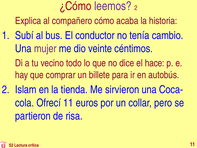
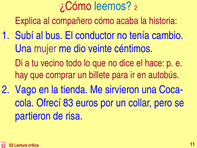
leemos colour: purple -> blue (113, 6)
Islam: Islam -> Vago (26, 90)
Ofrecí 11: 11 -> 83 (68, 103)
